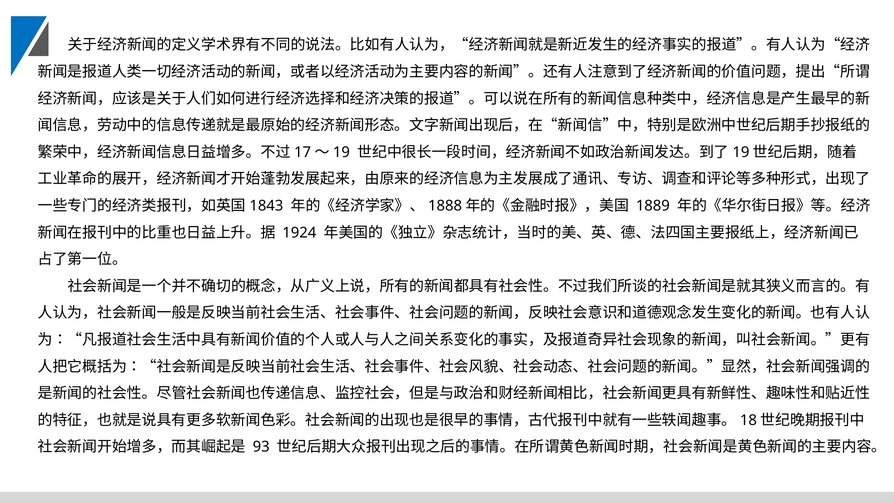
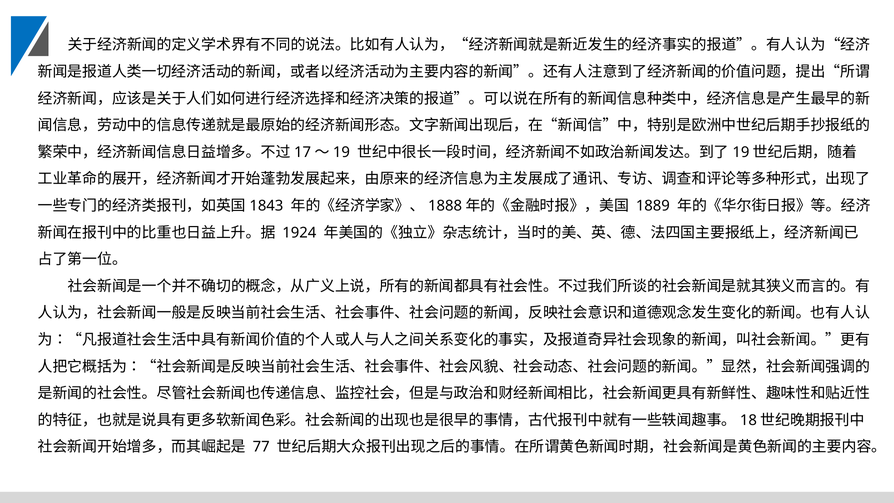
93: 93 -> 77 (261, 447)
